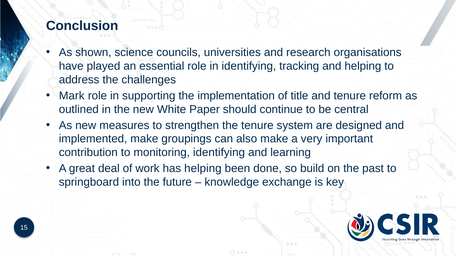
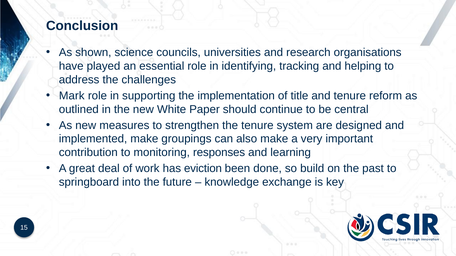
monitoring identifying: identifying -> responses (219, 153)
has helping: helping -> eviction (203, 169)
